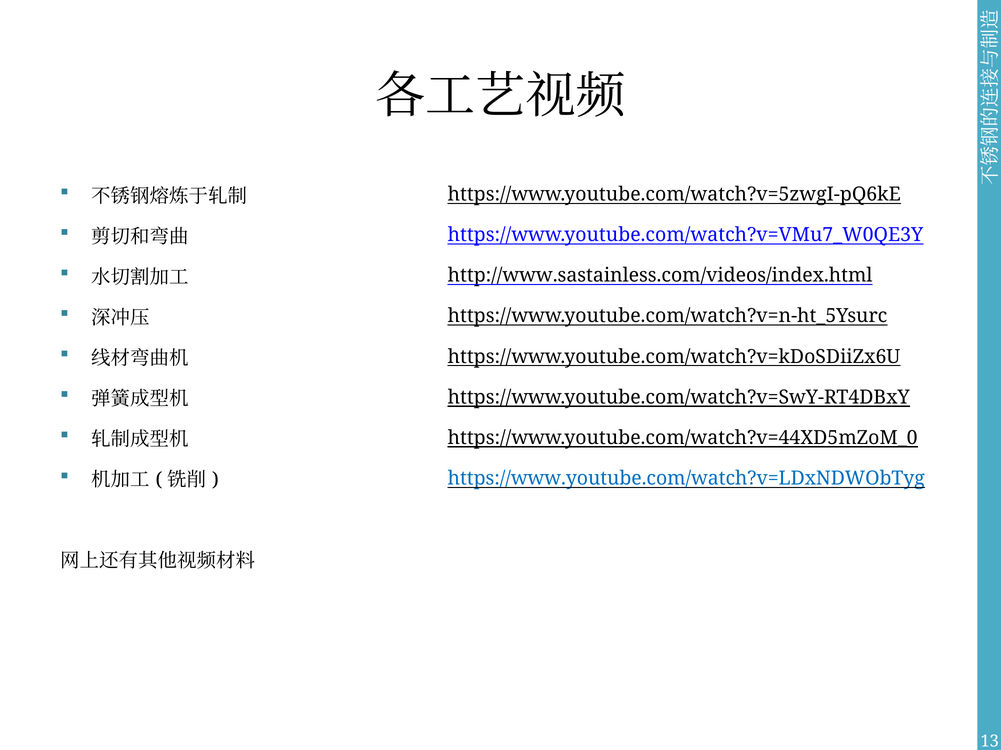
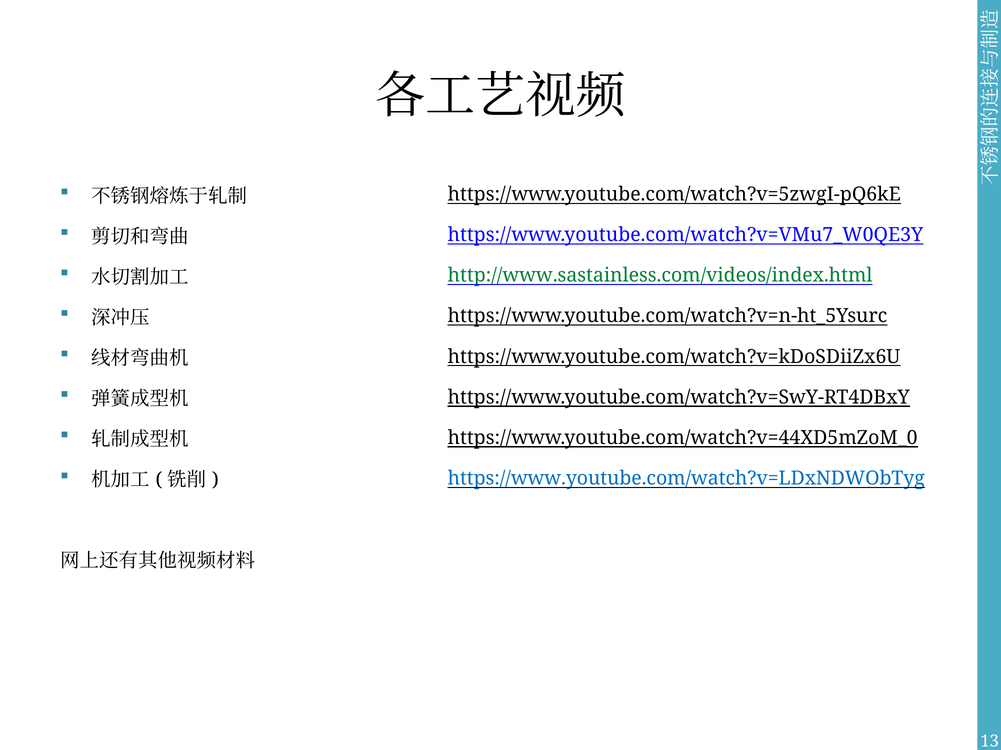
http://www.sastainless.com/videos/index.html colour: black -> green (660, 276)
